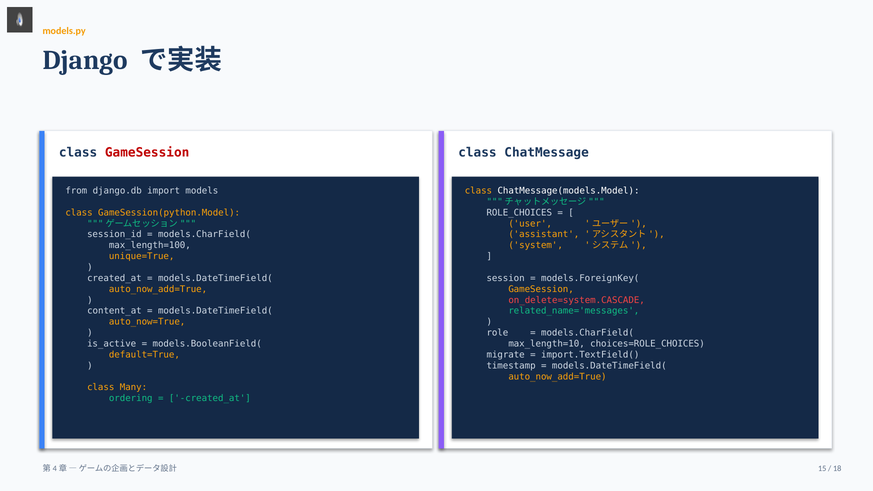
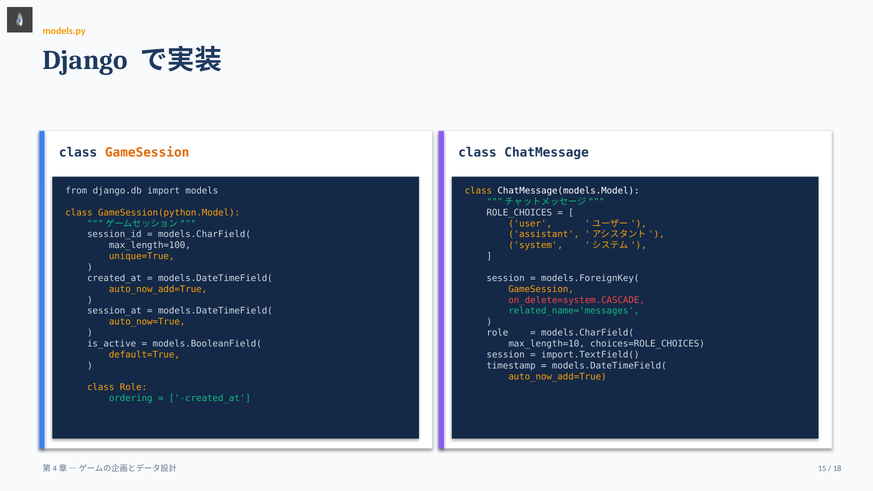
GameSession colour: red -> orange (147, 153)
content_at: content_at -> session_at (114, 311)
migrate: migrate -> session (506, 355)
class Many: Many -> Role (133, 387)
